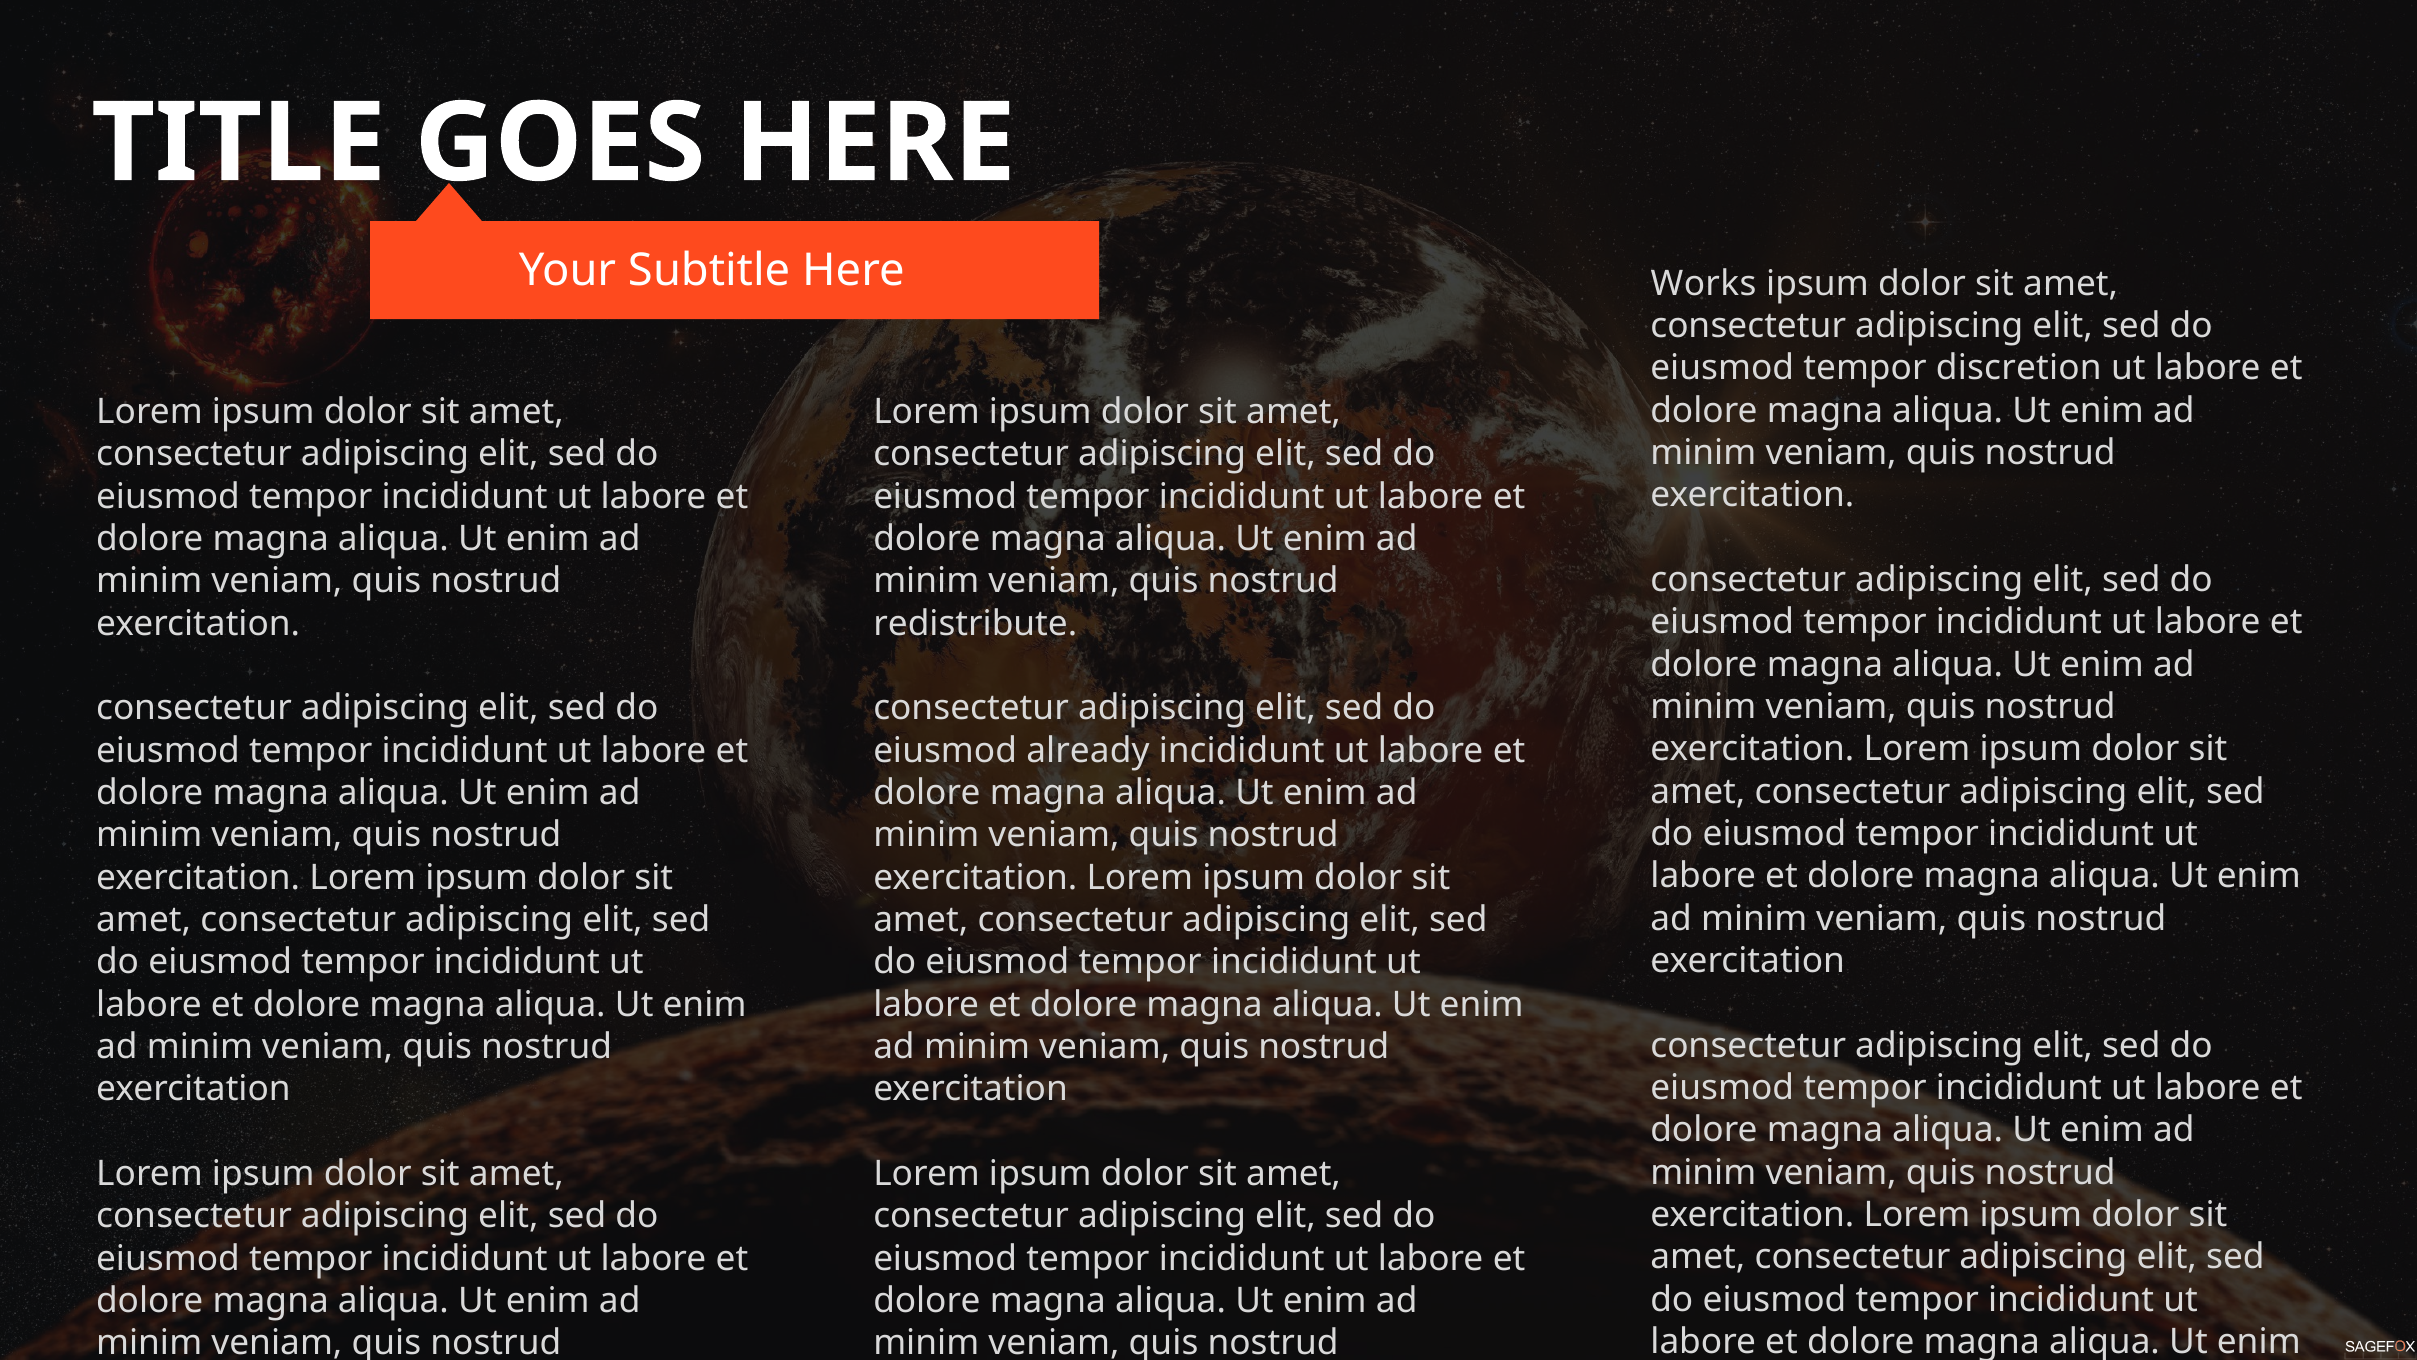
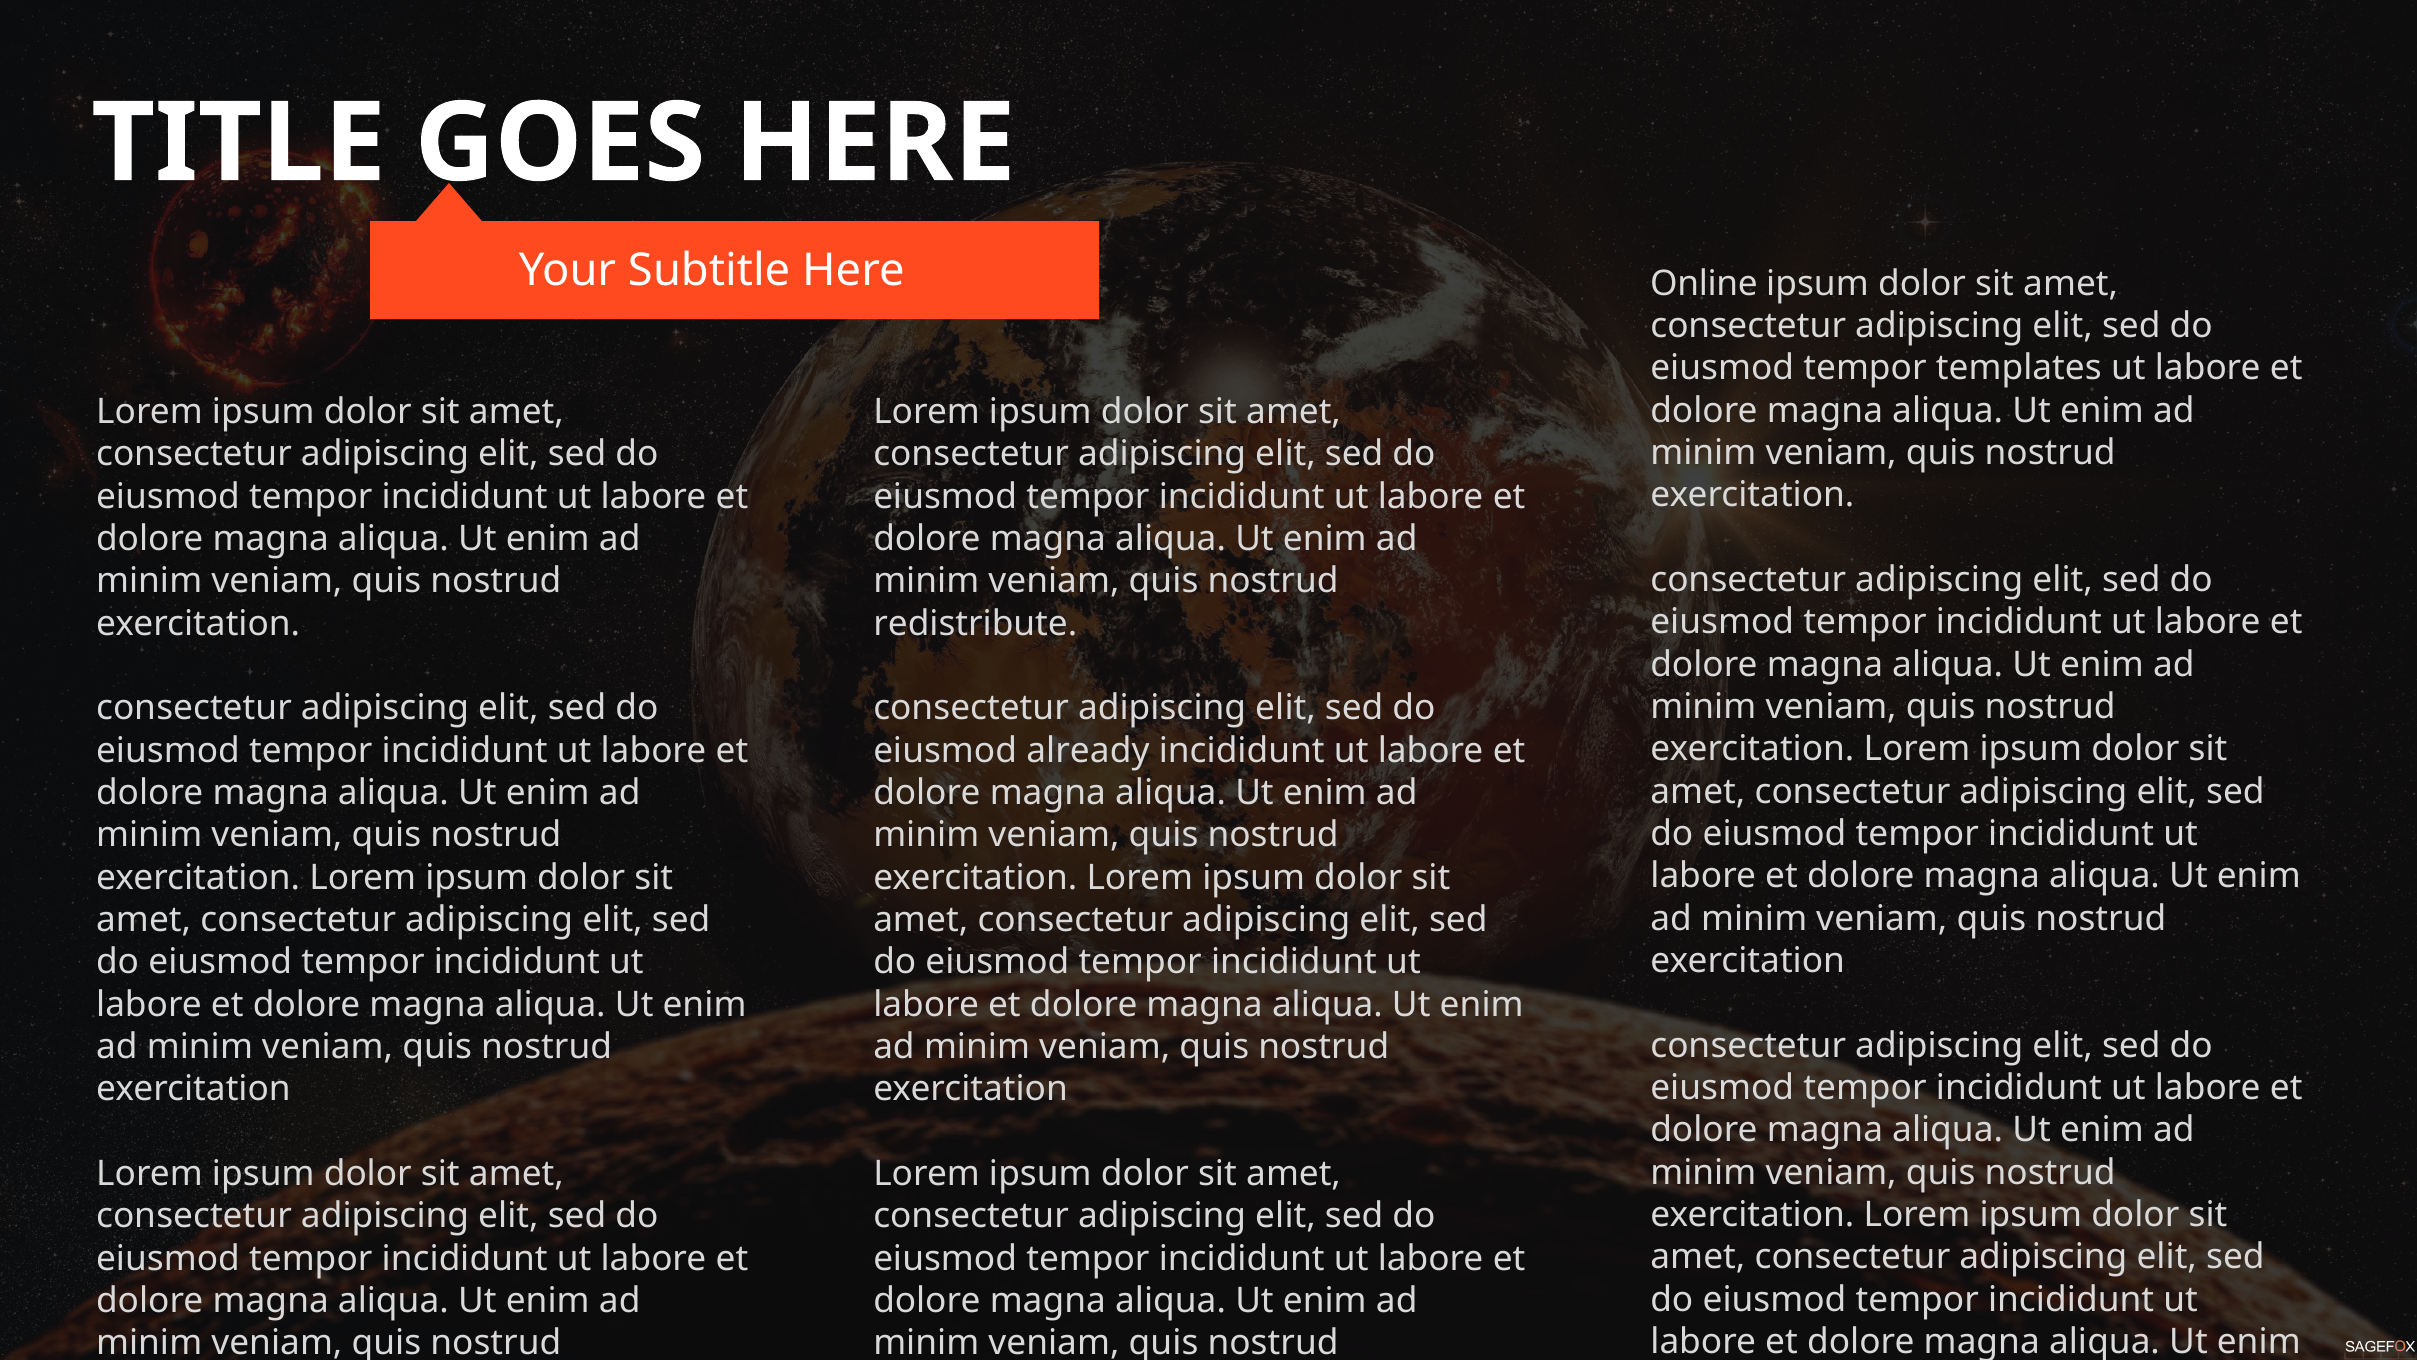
Works: Works -> Online (1704, 283)
discretion: discretion -> templates (2019, 368)
